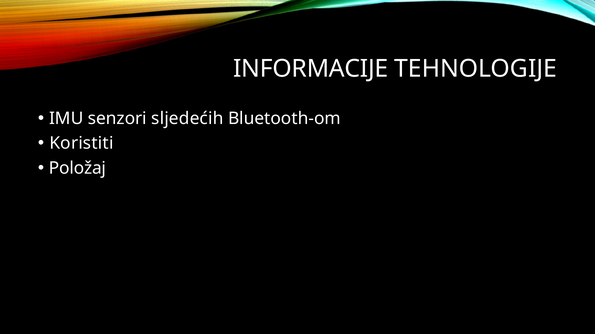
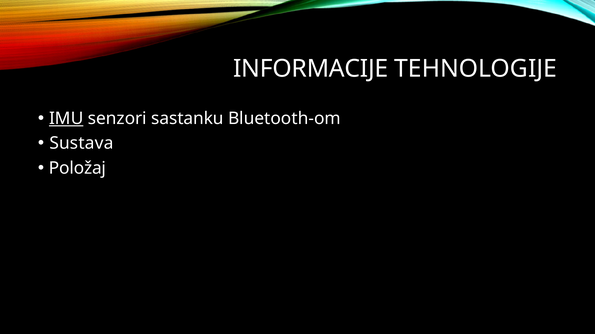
IMU underline: none -> present (66, 119)
sljedećih: sljedećih -> sastanku (187, 119)
Koristiti: Koristiti -> Sustava (81, 144)
